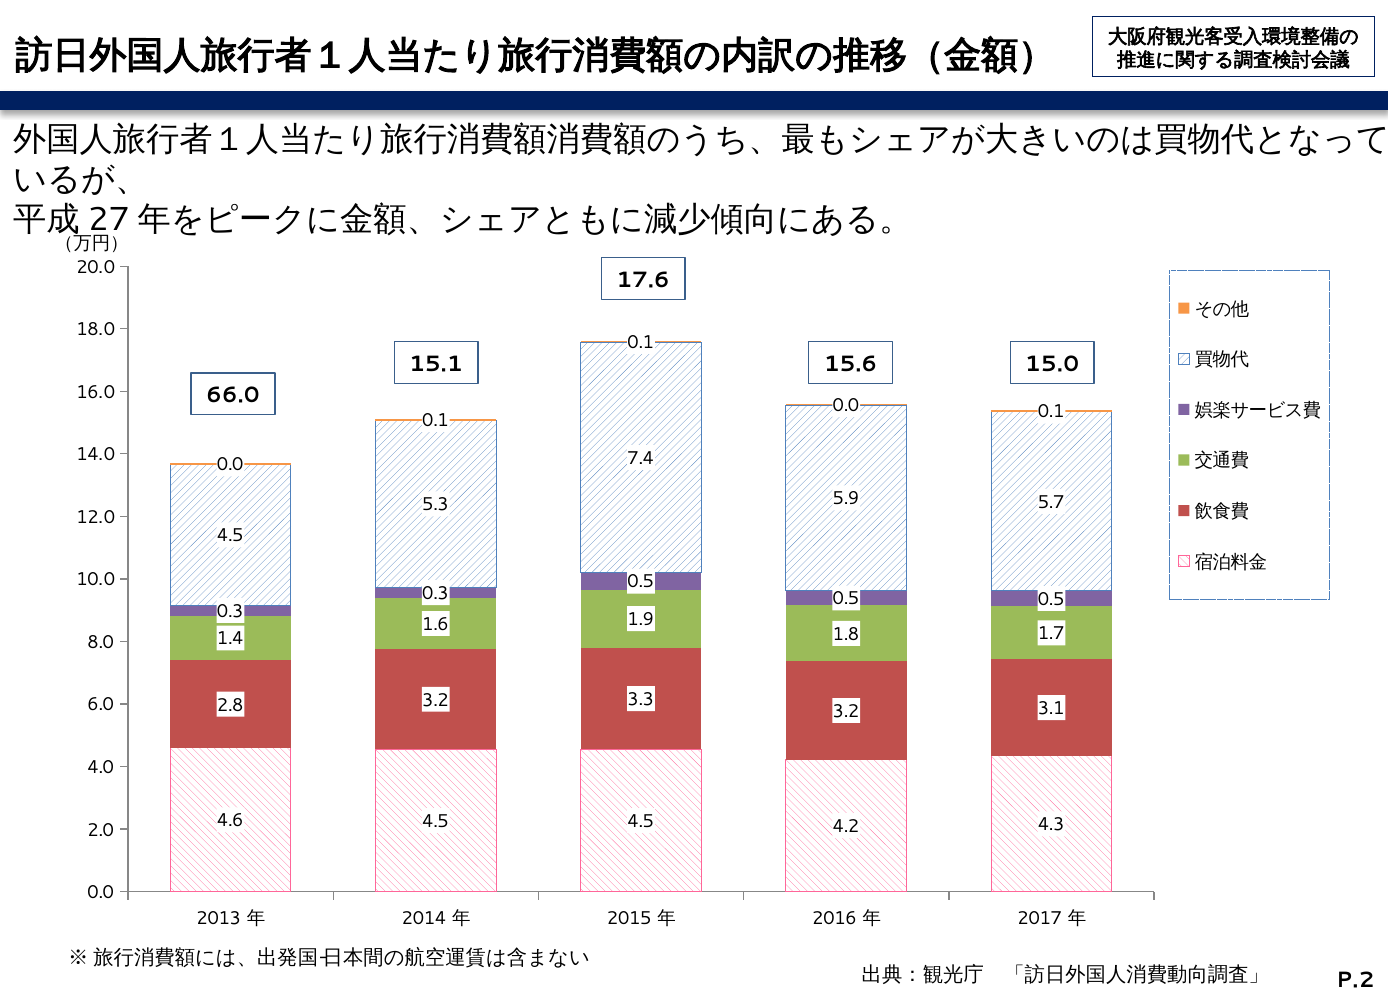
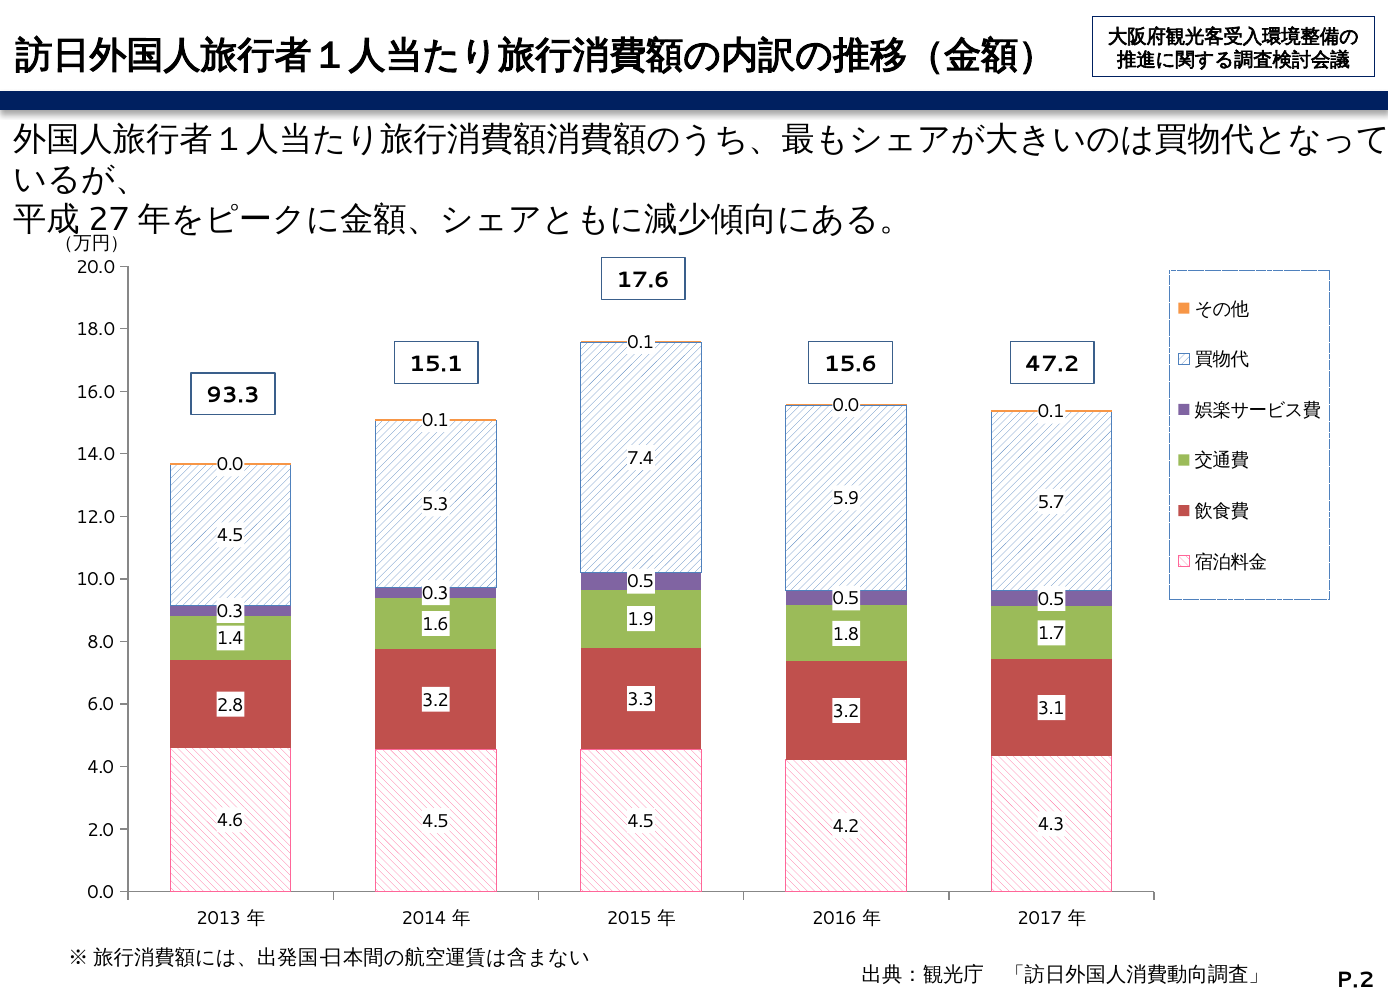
15.0: 15.0 -> 47.2 (1052, 364)
66.0: 66.0 -> 93.3 (233, 396)
